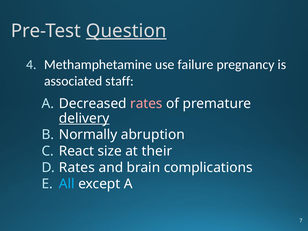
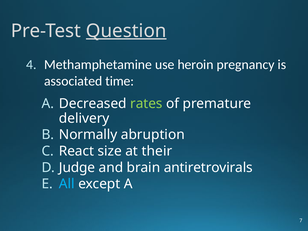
failure: failure -> heroin (196, 65)
staff: staff -> time (120, 81)
rates colour: pink -> light green (146, 104)
delivery underline: present -> none (84, 118)
Rates: Rates -> Judge (77, 167)
complications: complications -> antiretrovirals (208, 167)
